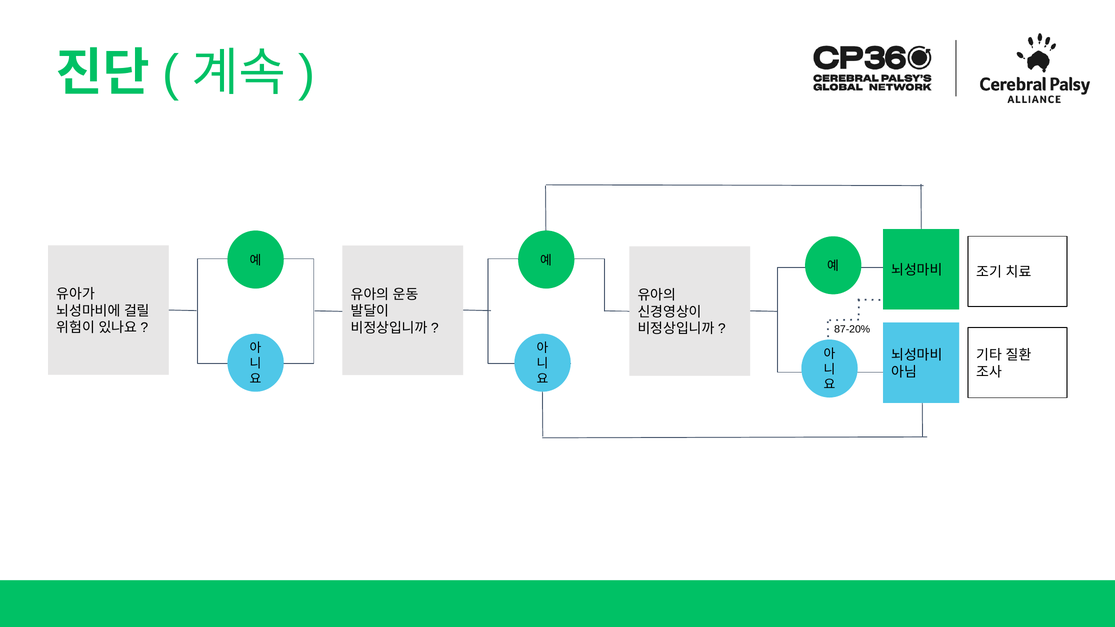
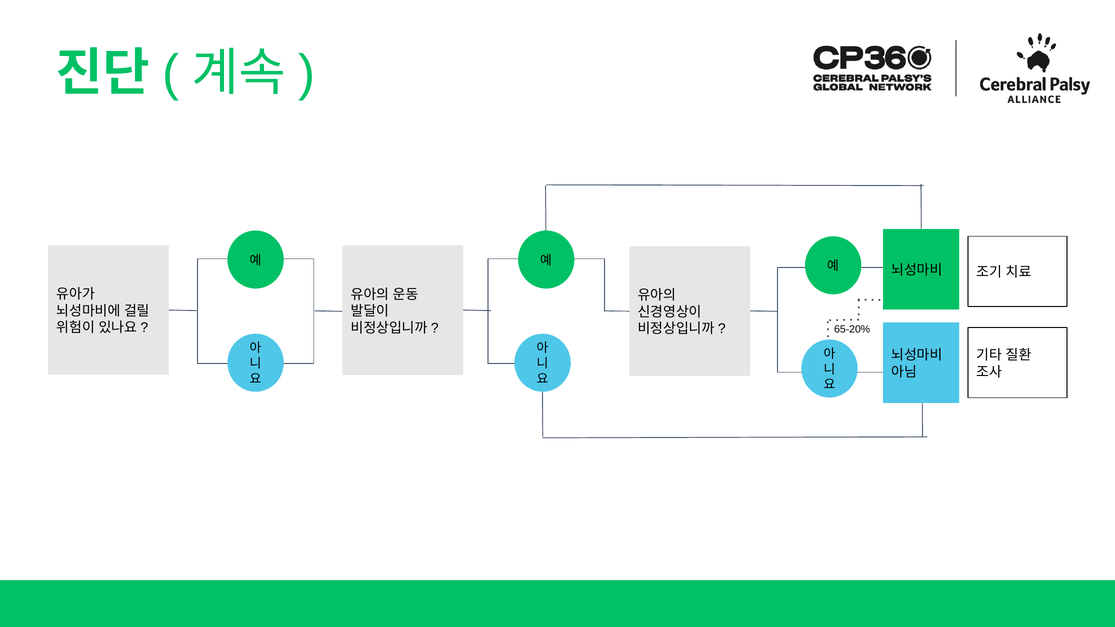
87-20%: 87-20% -> 65-20% (852, 329)
